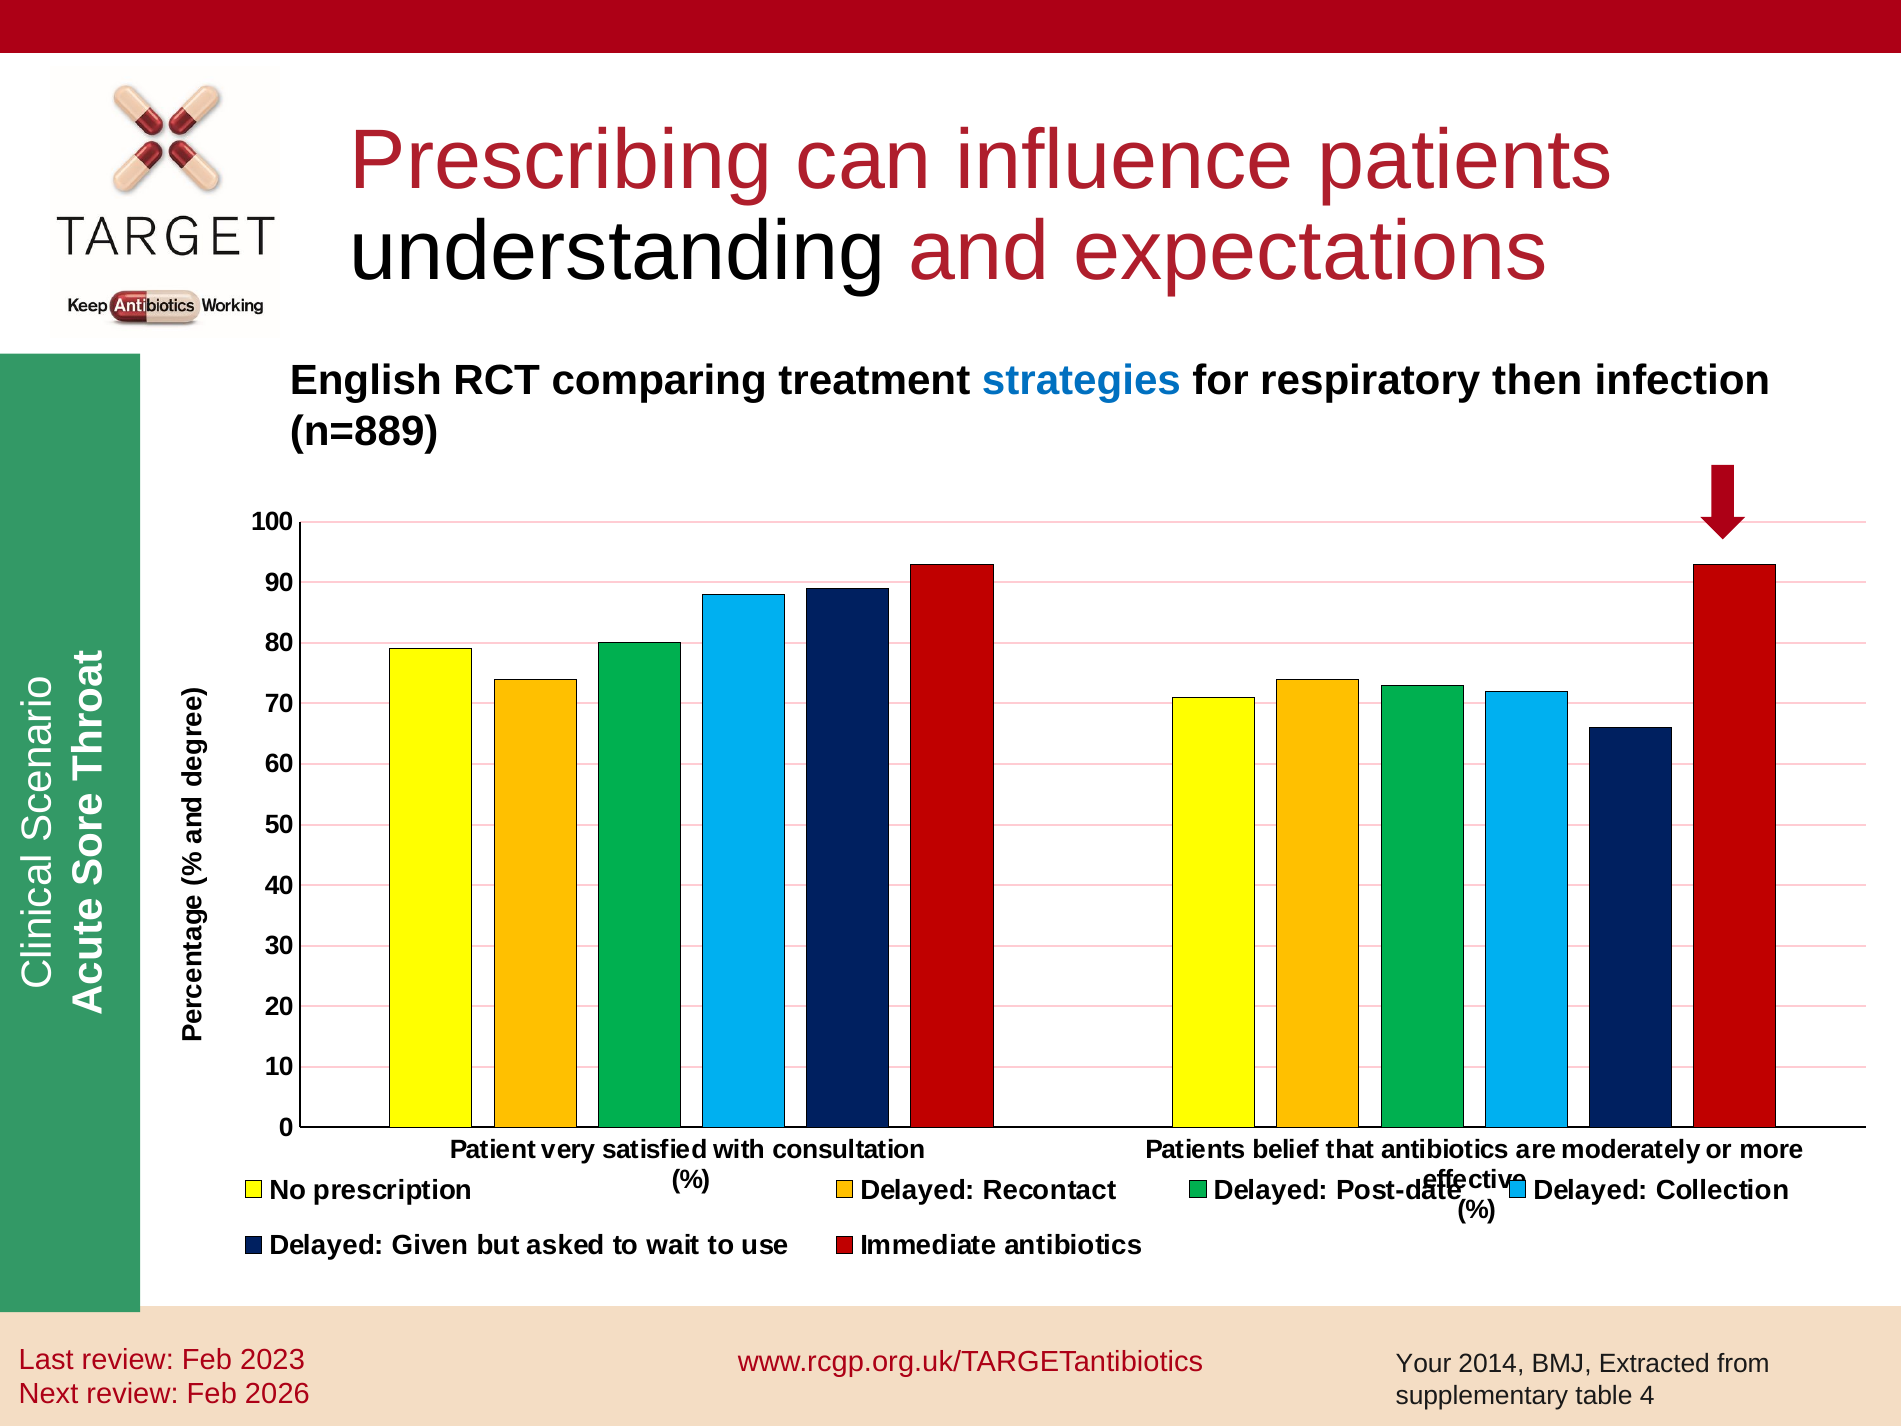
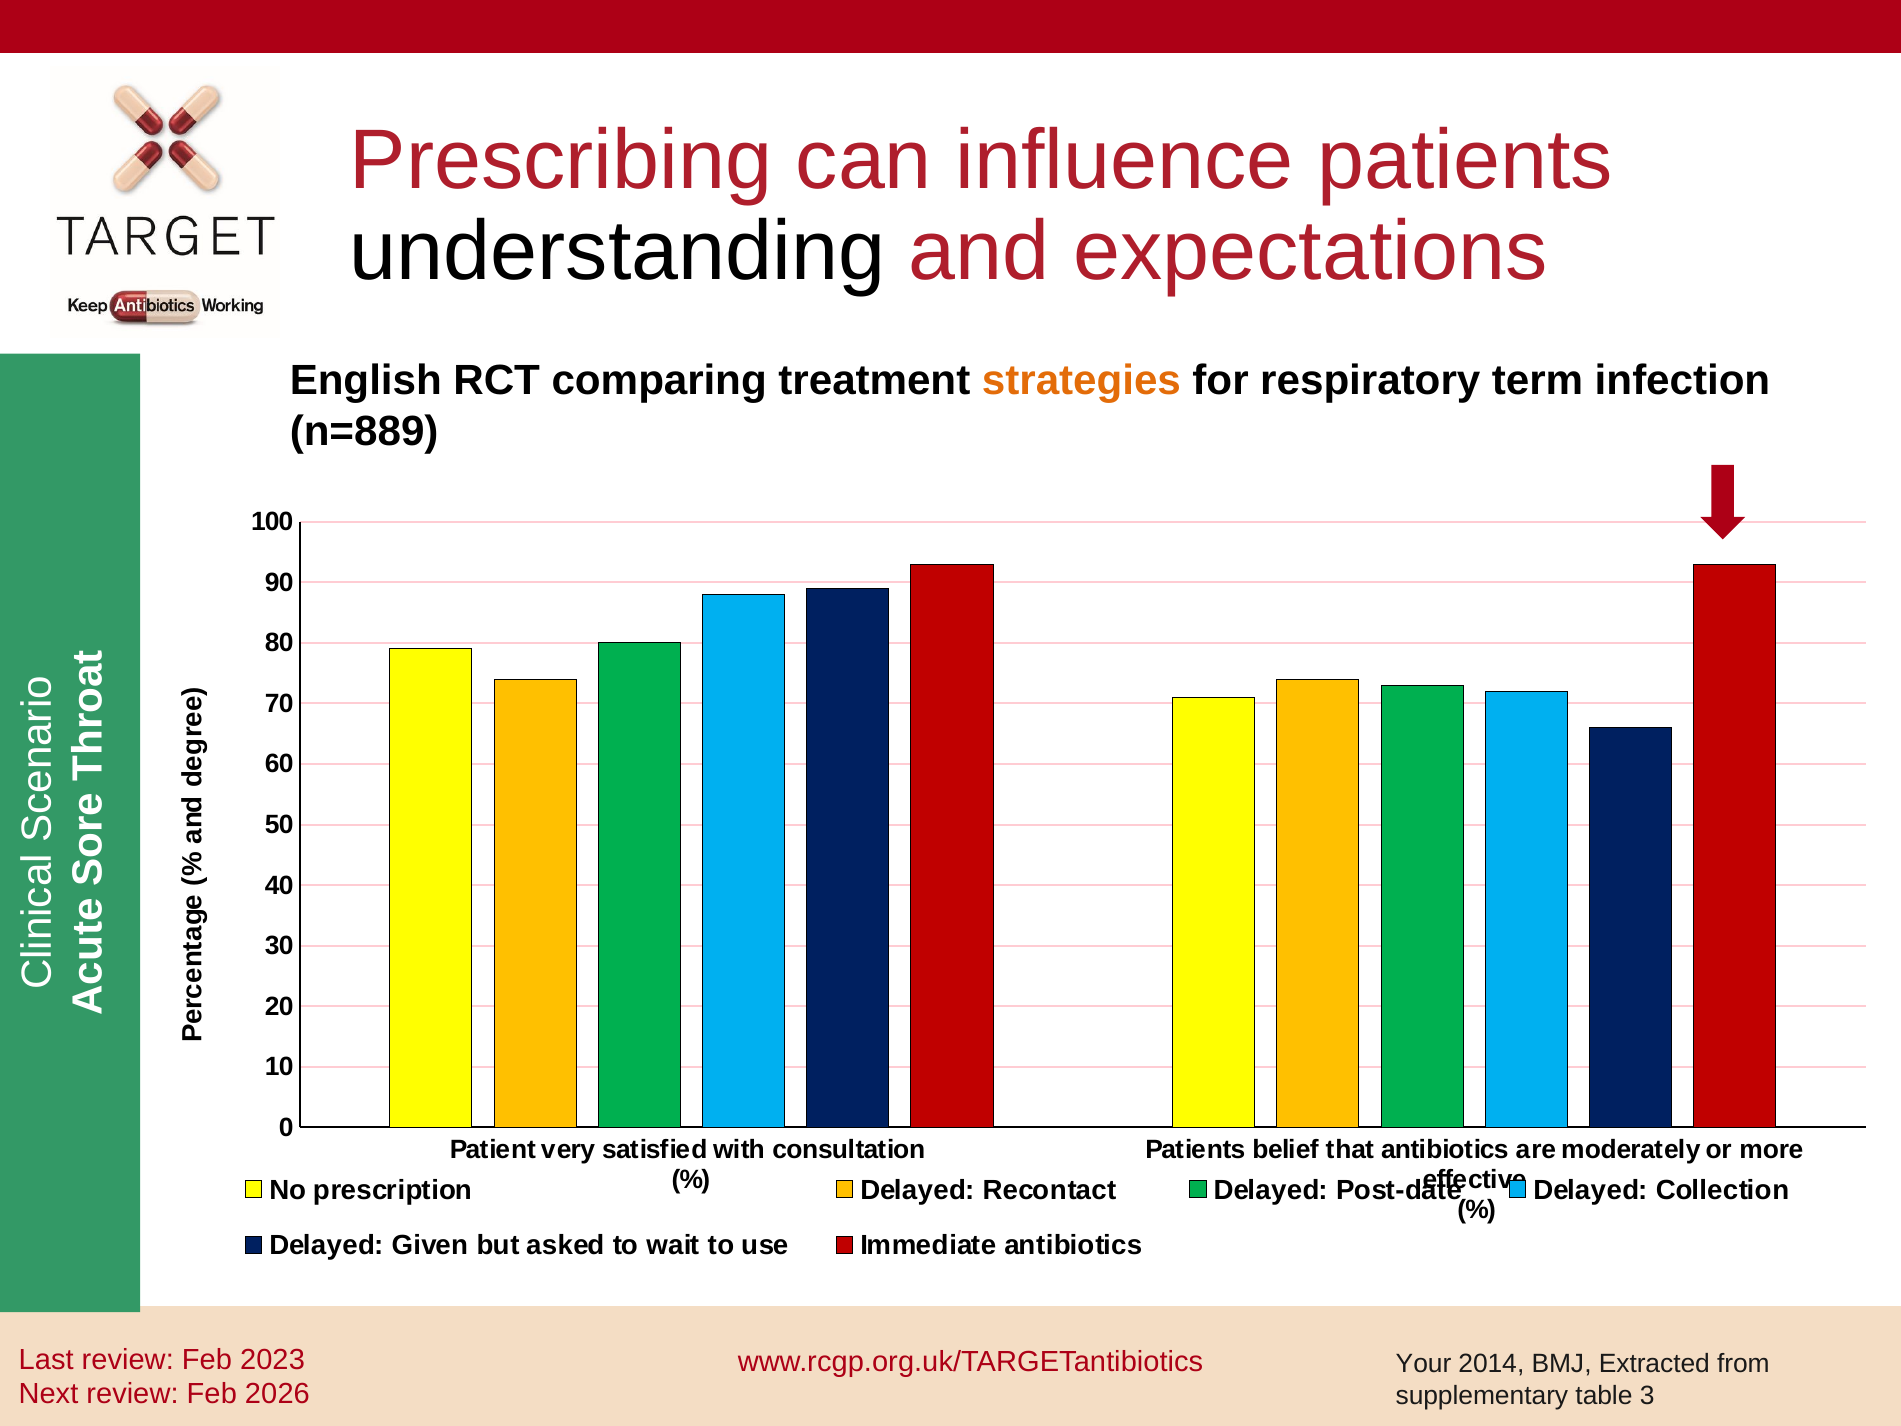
strategies colour: blue -> orange (1081, 381)
then: then -> term (1538, 381)
4: 4 -> 3 (1647, 1395)
